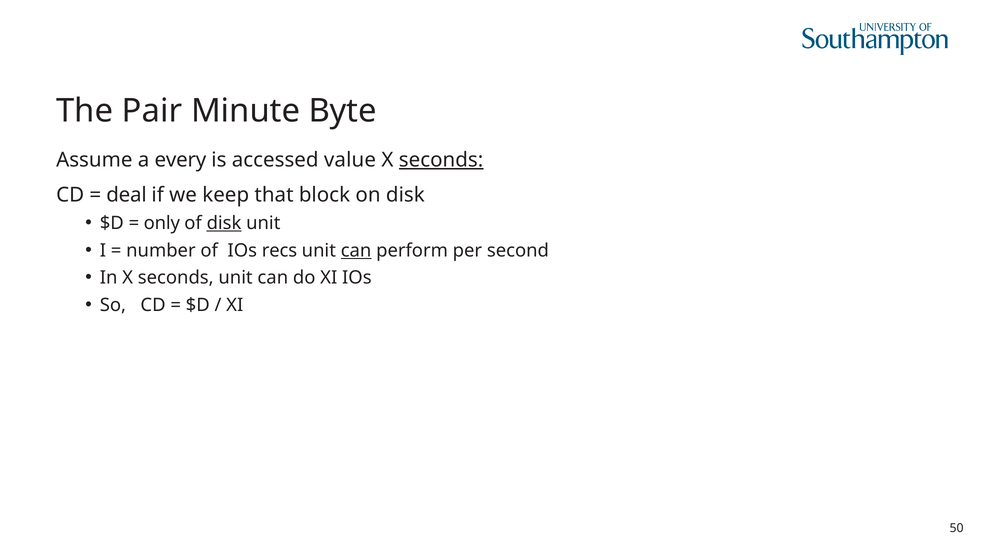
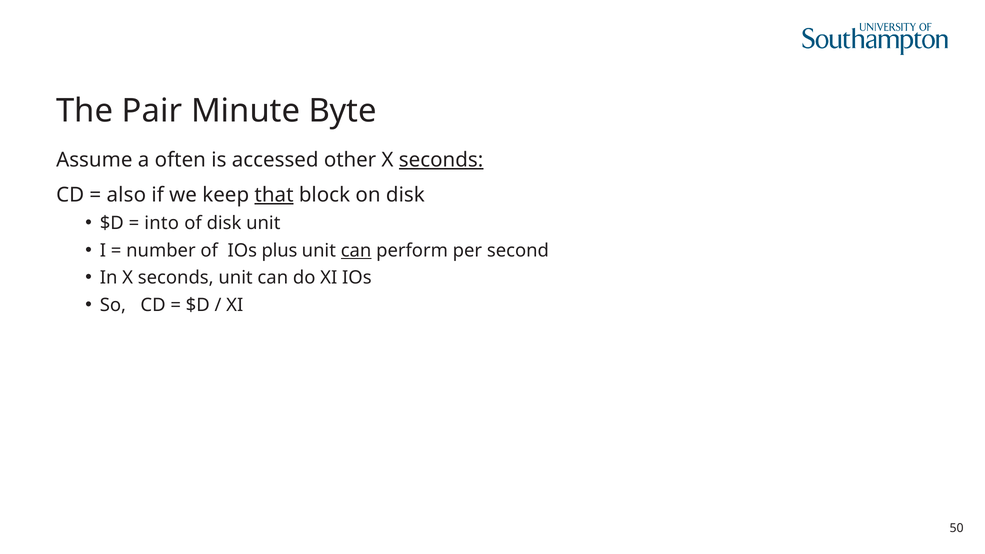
every: every -> often (180, 160)
value: value -> other (350, 160)
deal: deal -> also (126, 195)
that underline: none -> present (274, 195)
only: only -> into (162, 223)
disk underline: present -> none (224, 223)
recs: recs -> plus (279, 250)
